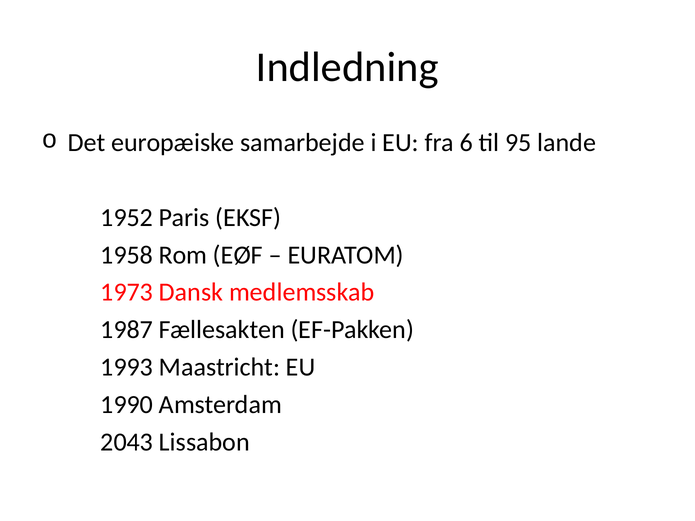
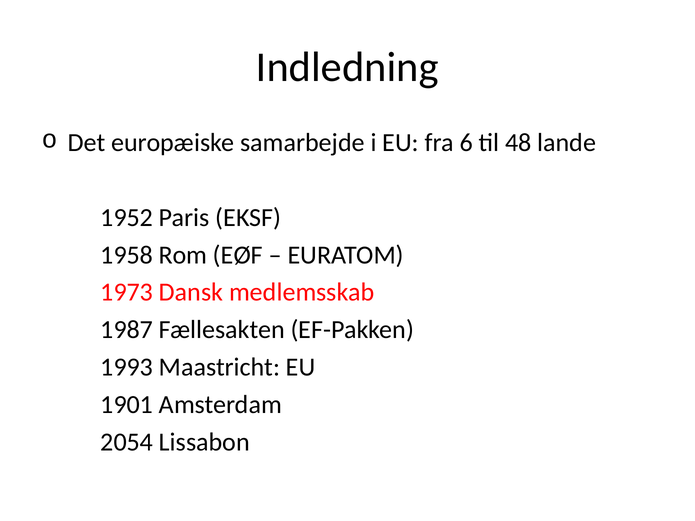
95: 95 -> 48 (518, 143)
1990: 1990 -> 1901 (127, 405)
2043: 2043 -> 2054 (127, 442)
